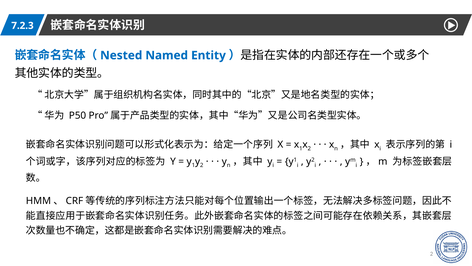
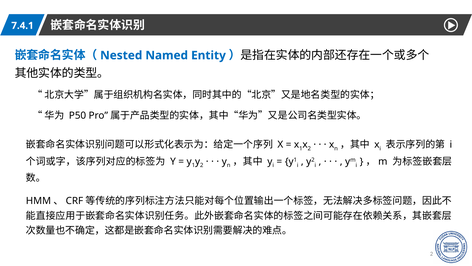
7.2.3: 7.2.3 -> 7.4.1 (22, 26)
